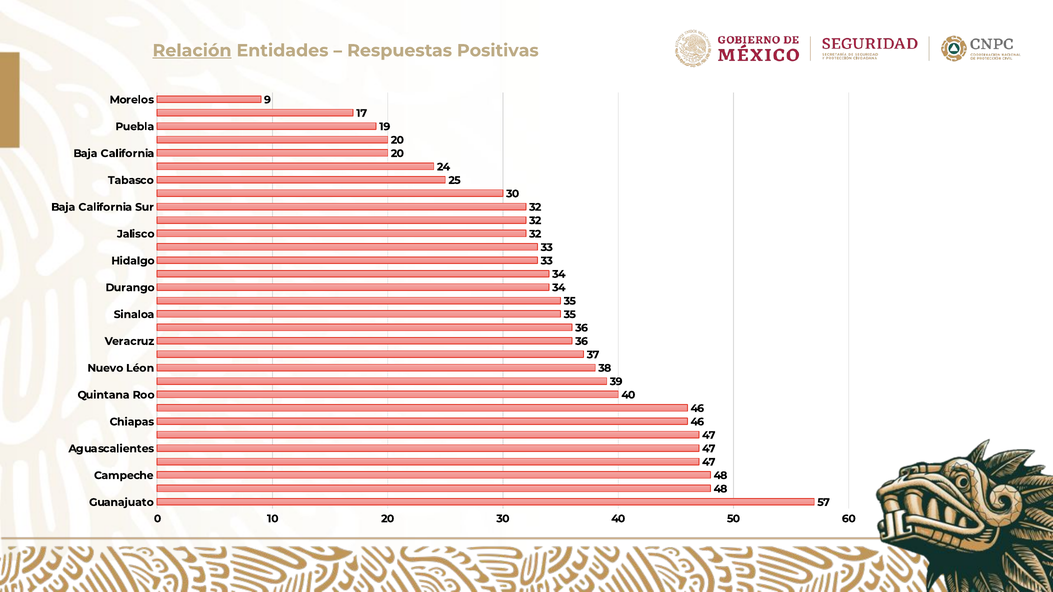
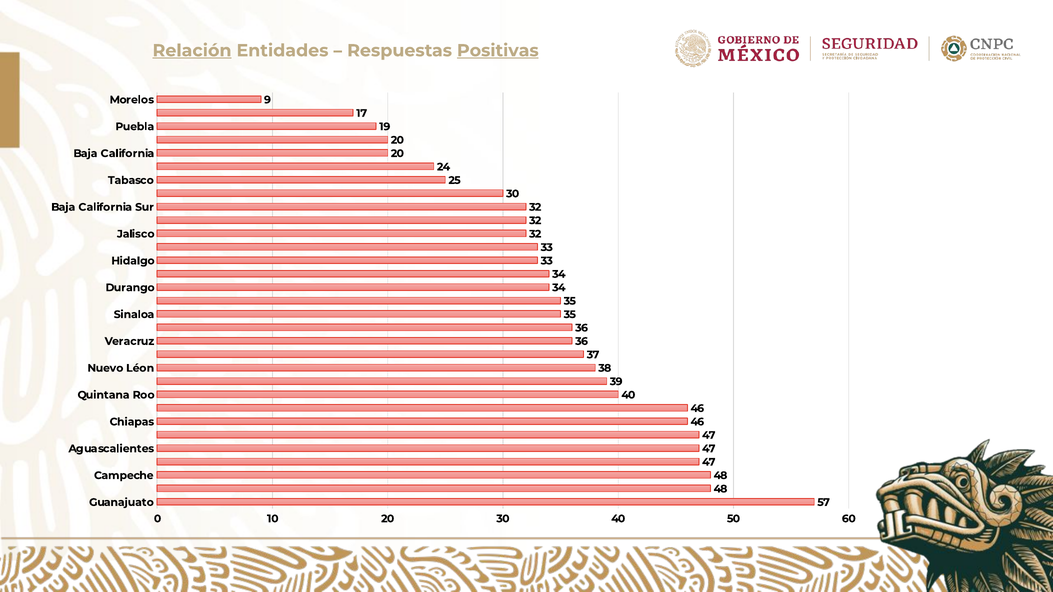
Positivas underline: none -> present (498, 51)
